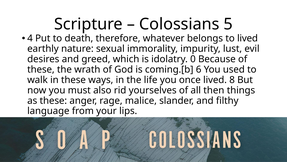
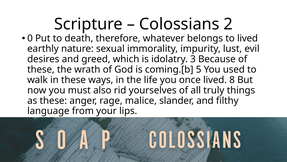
5: 5 -> 2 (228, 24)
4: 4 -> 0 (30, 38)
0: 0 -> 3 (193, 59)
6: 6 -> 5 (199, 69)
then: then -> truly (214, 90)
